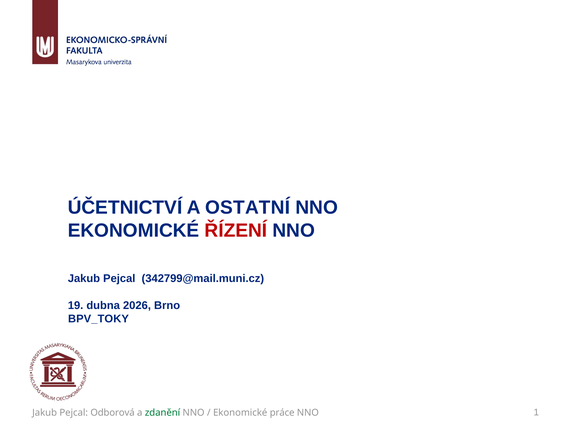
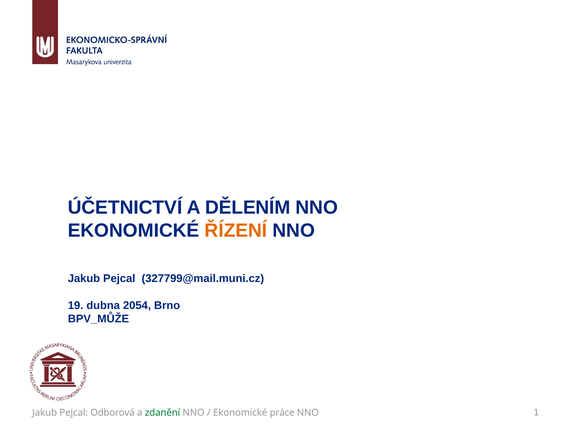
OSTATNÍ: OSTATNÍ -> DĚLENÍM (248, 207)
ŘÍZENÍ colour: red -> orange (236, 230)
342799@mail.muni.cz: 342799@mail.muni.cz -> 327799@mail.muni.cz (203, 278)
2026: 2026 -> 2054 (137, 305)
BPV_TOKY: BPV_TOKY -> BPV_MŮŽE (98, 319)
